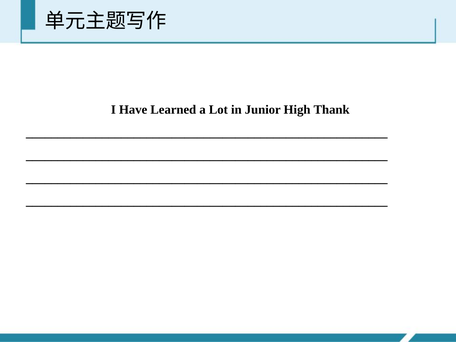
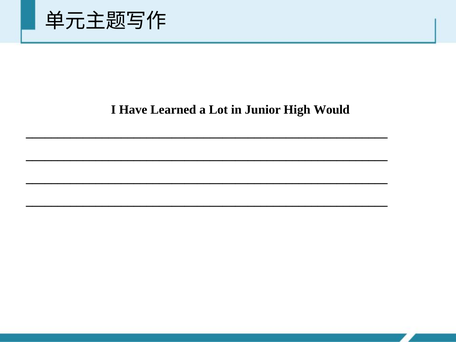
Thank: Thank -> Would (332, 110)
